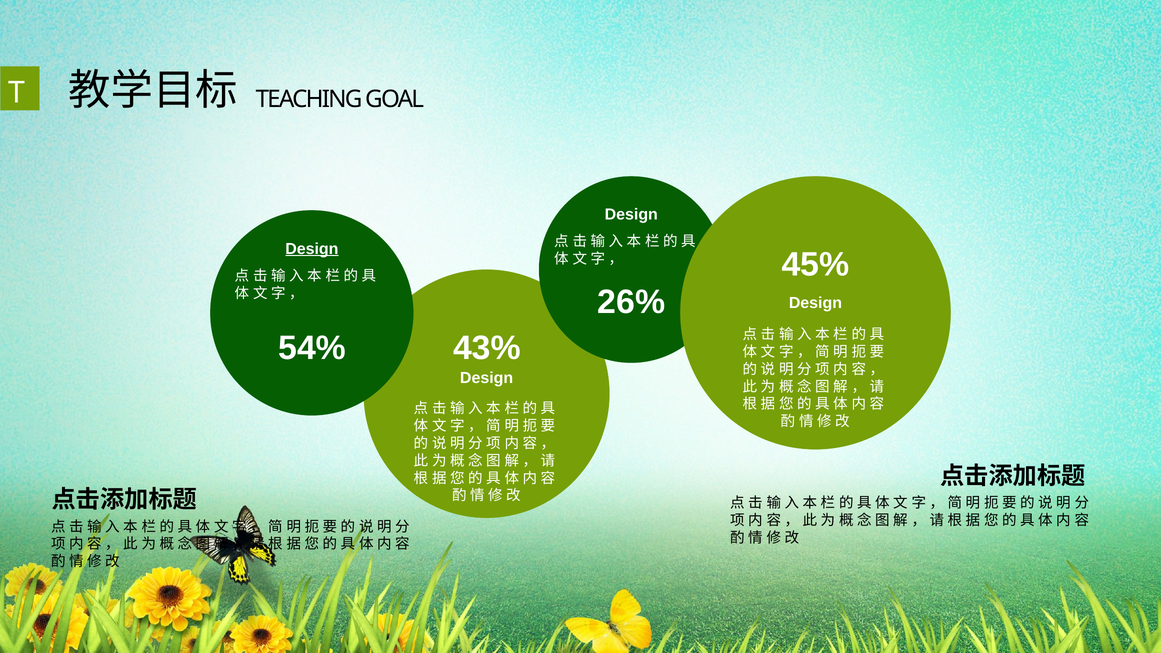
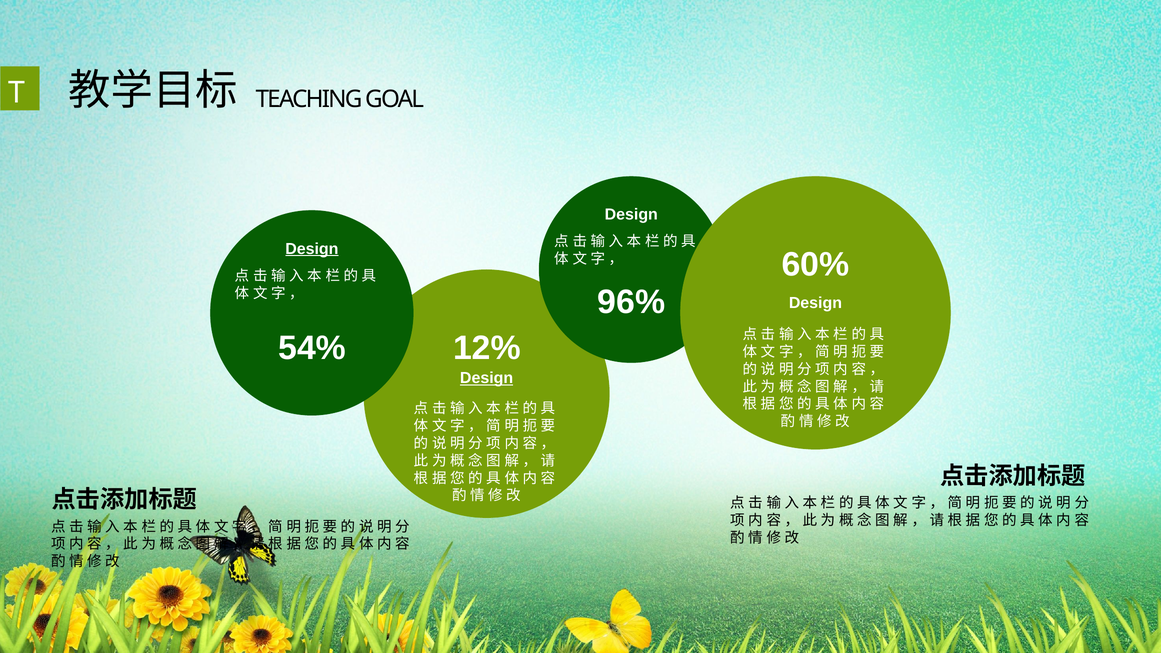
45%: 45% -> 60% (815, 264)
26%: 26% -> 96% (631, 302)
43%: 43% -> 12% (487, 348)
Design underline: none -> present (487, 378)
